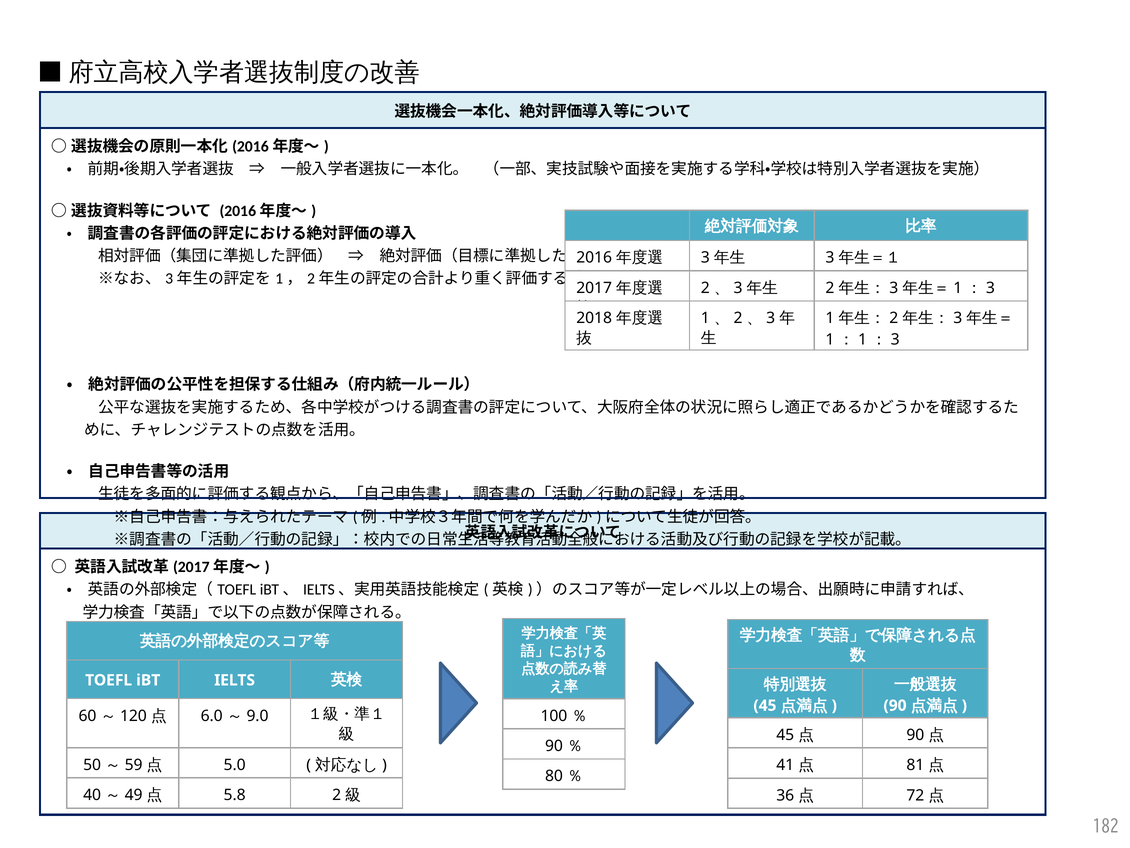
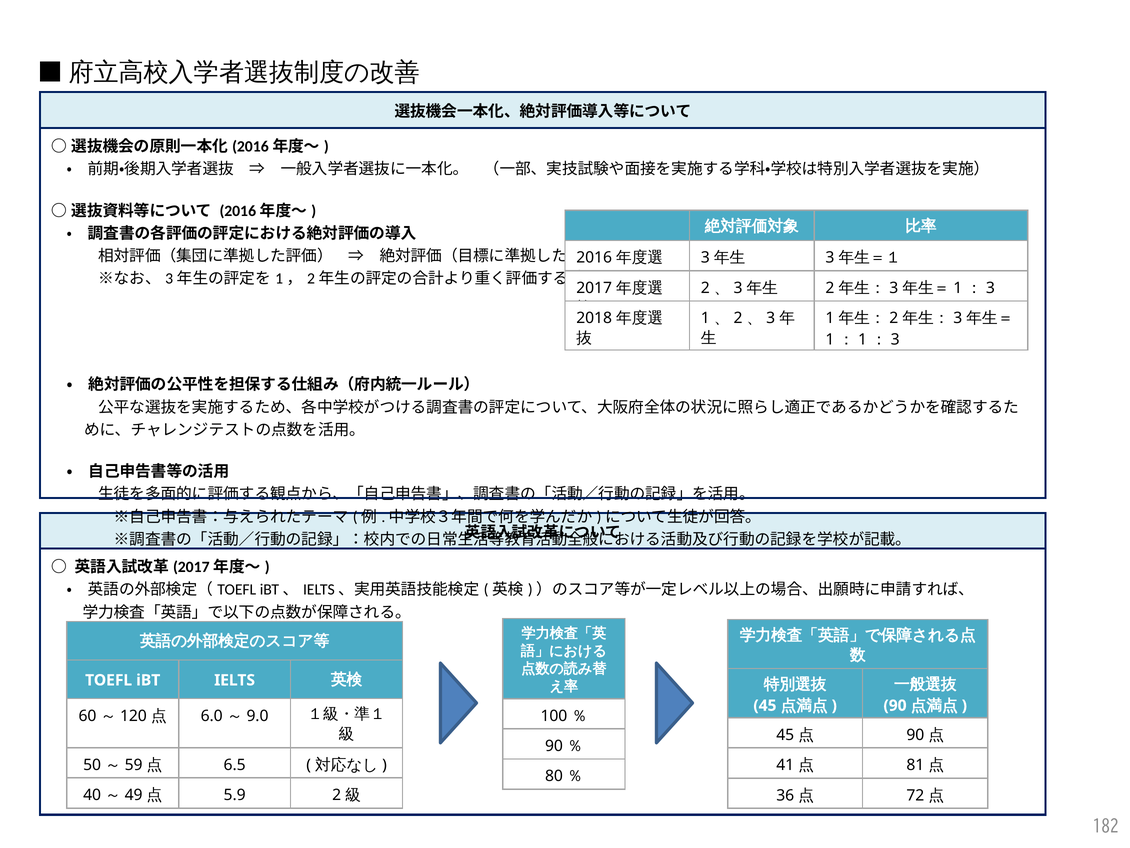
5.0: 5.0 -> 6.5 (235, 764)
5.8: 5.8 -> 5.9 (235, 795)
